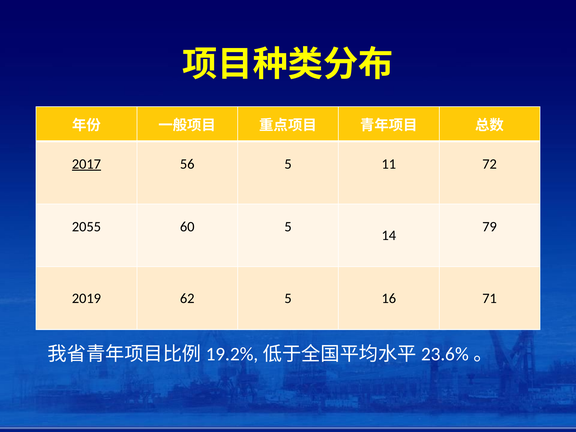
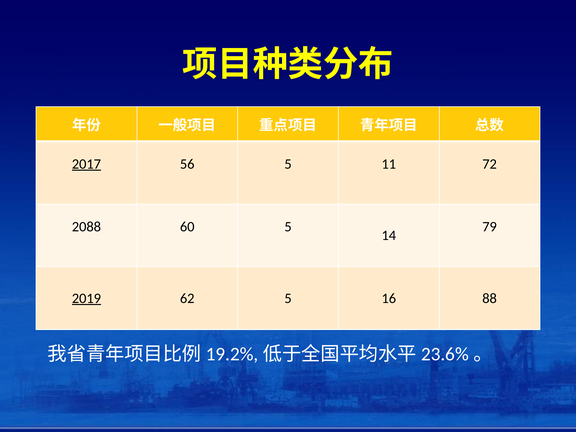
2055: 2055 -> 2088 (86, 227)
2019 underline: none -> present (86, 298)
71: 71 -> 88 (490, 298)
